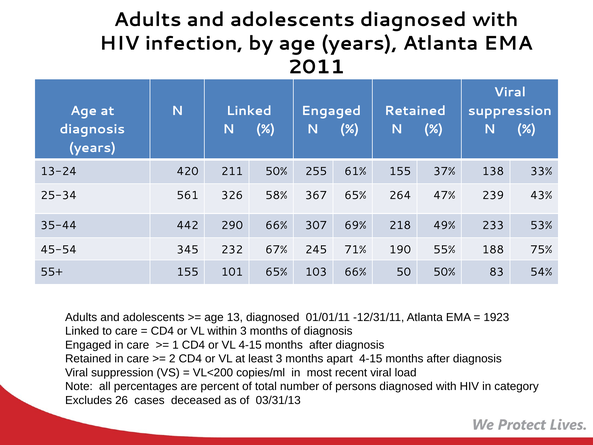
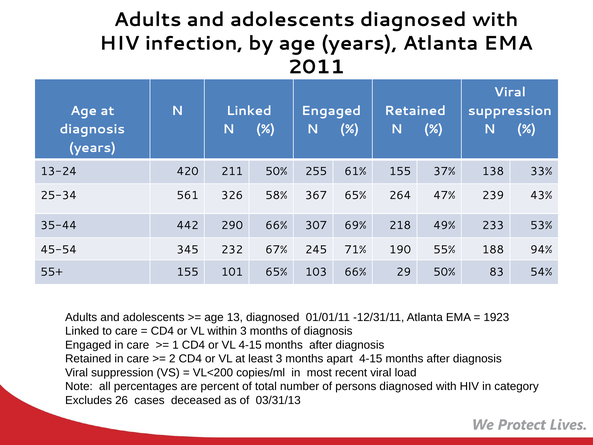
75%: 75% -> 94% (541, 249)
50: 50 -> 29 (404, 272)
